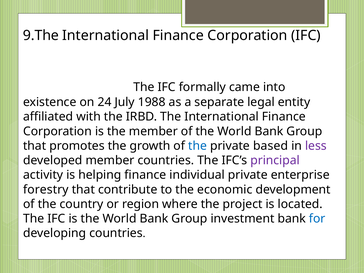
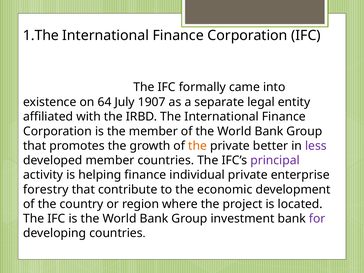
9.The: 9.The -> 1.The (41, 36)
24: 24 -> 64 (105, 102)
1988: 1988 -> 1907 (152, 102)
the colour: blue -> orange (198, 146)
based: based -> better (271, 146)
for colour: blue -> purple (317, 219)
